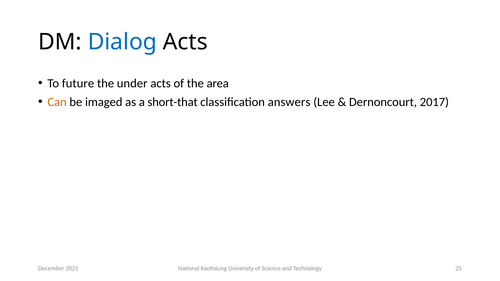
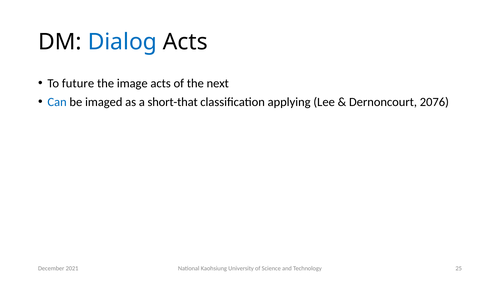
under: under -> image (132, 83)
area: area -> next (218, 83)
Can colour: orange -> blue (57, 102)
answers: answers -> applying (289, 102)
2017: 2017 -> 2076 (434, 102)
